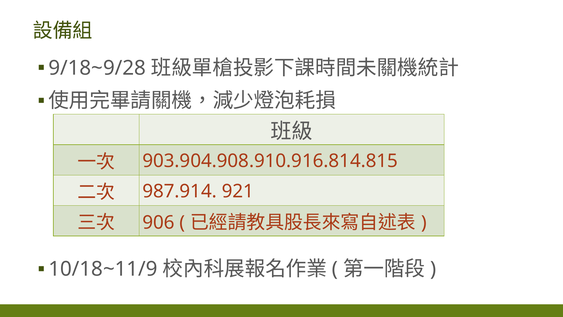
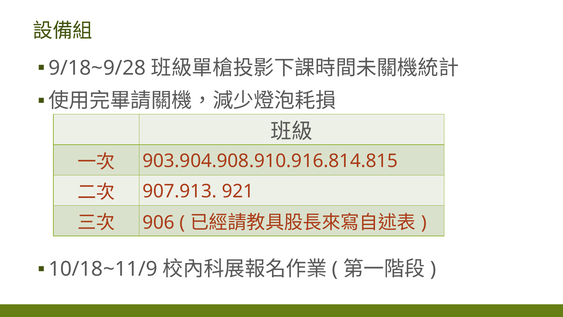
987.914: 987.914 -> 907.913 (180, 191)
